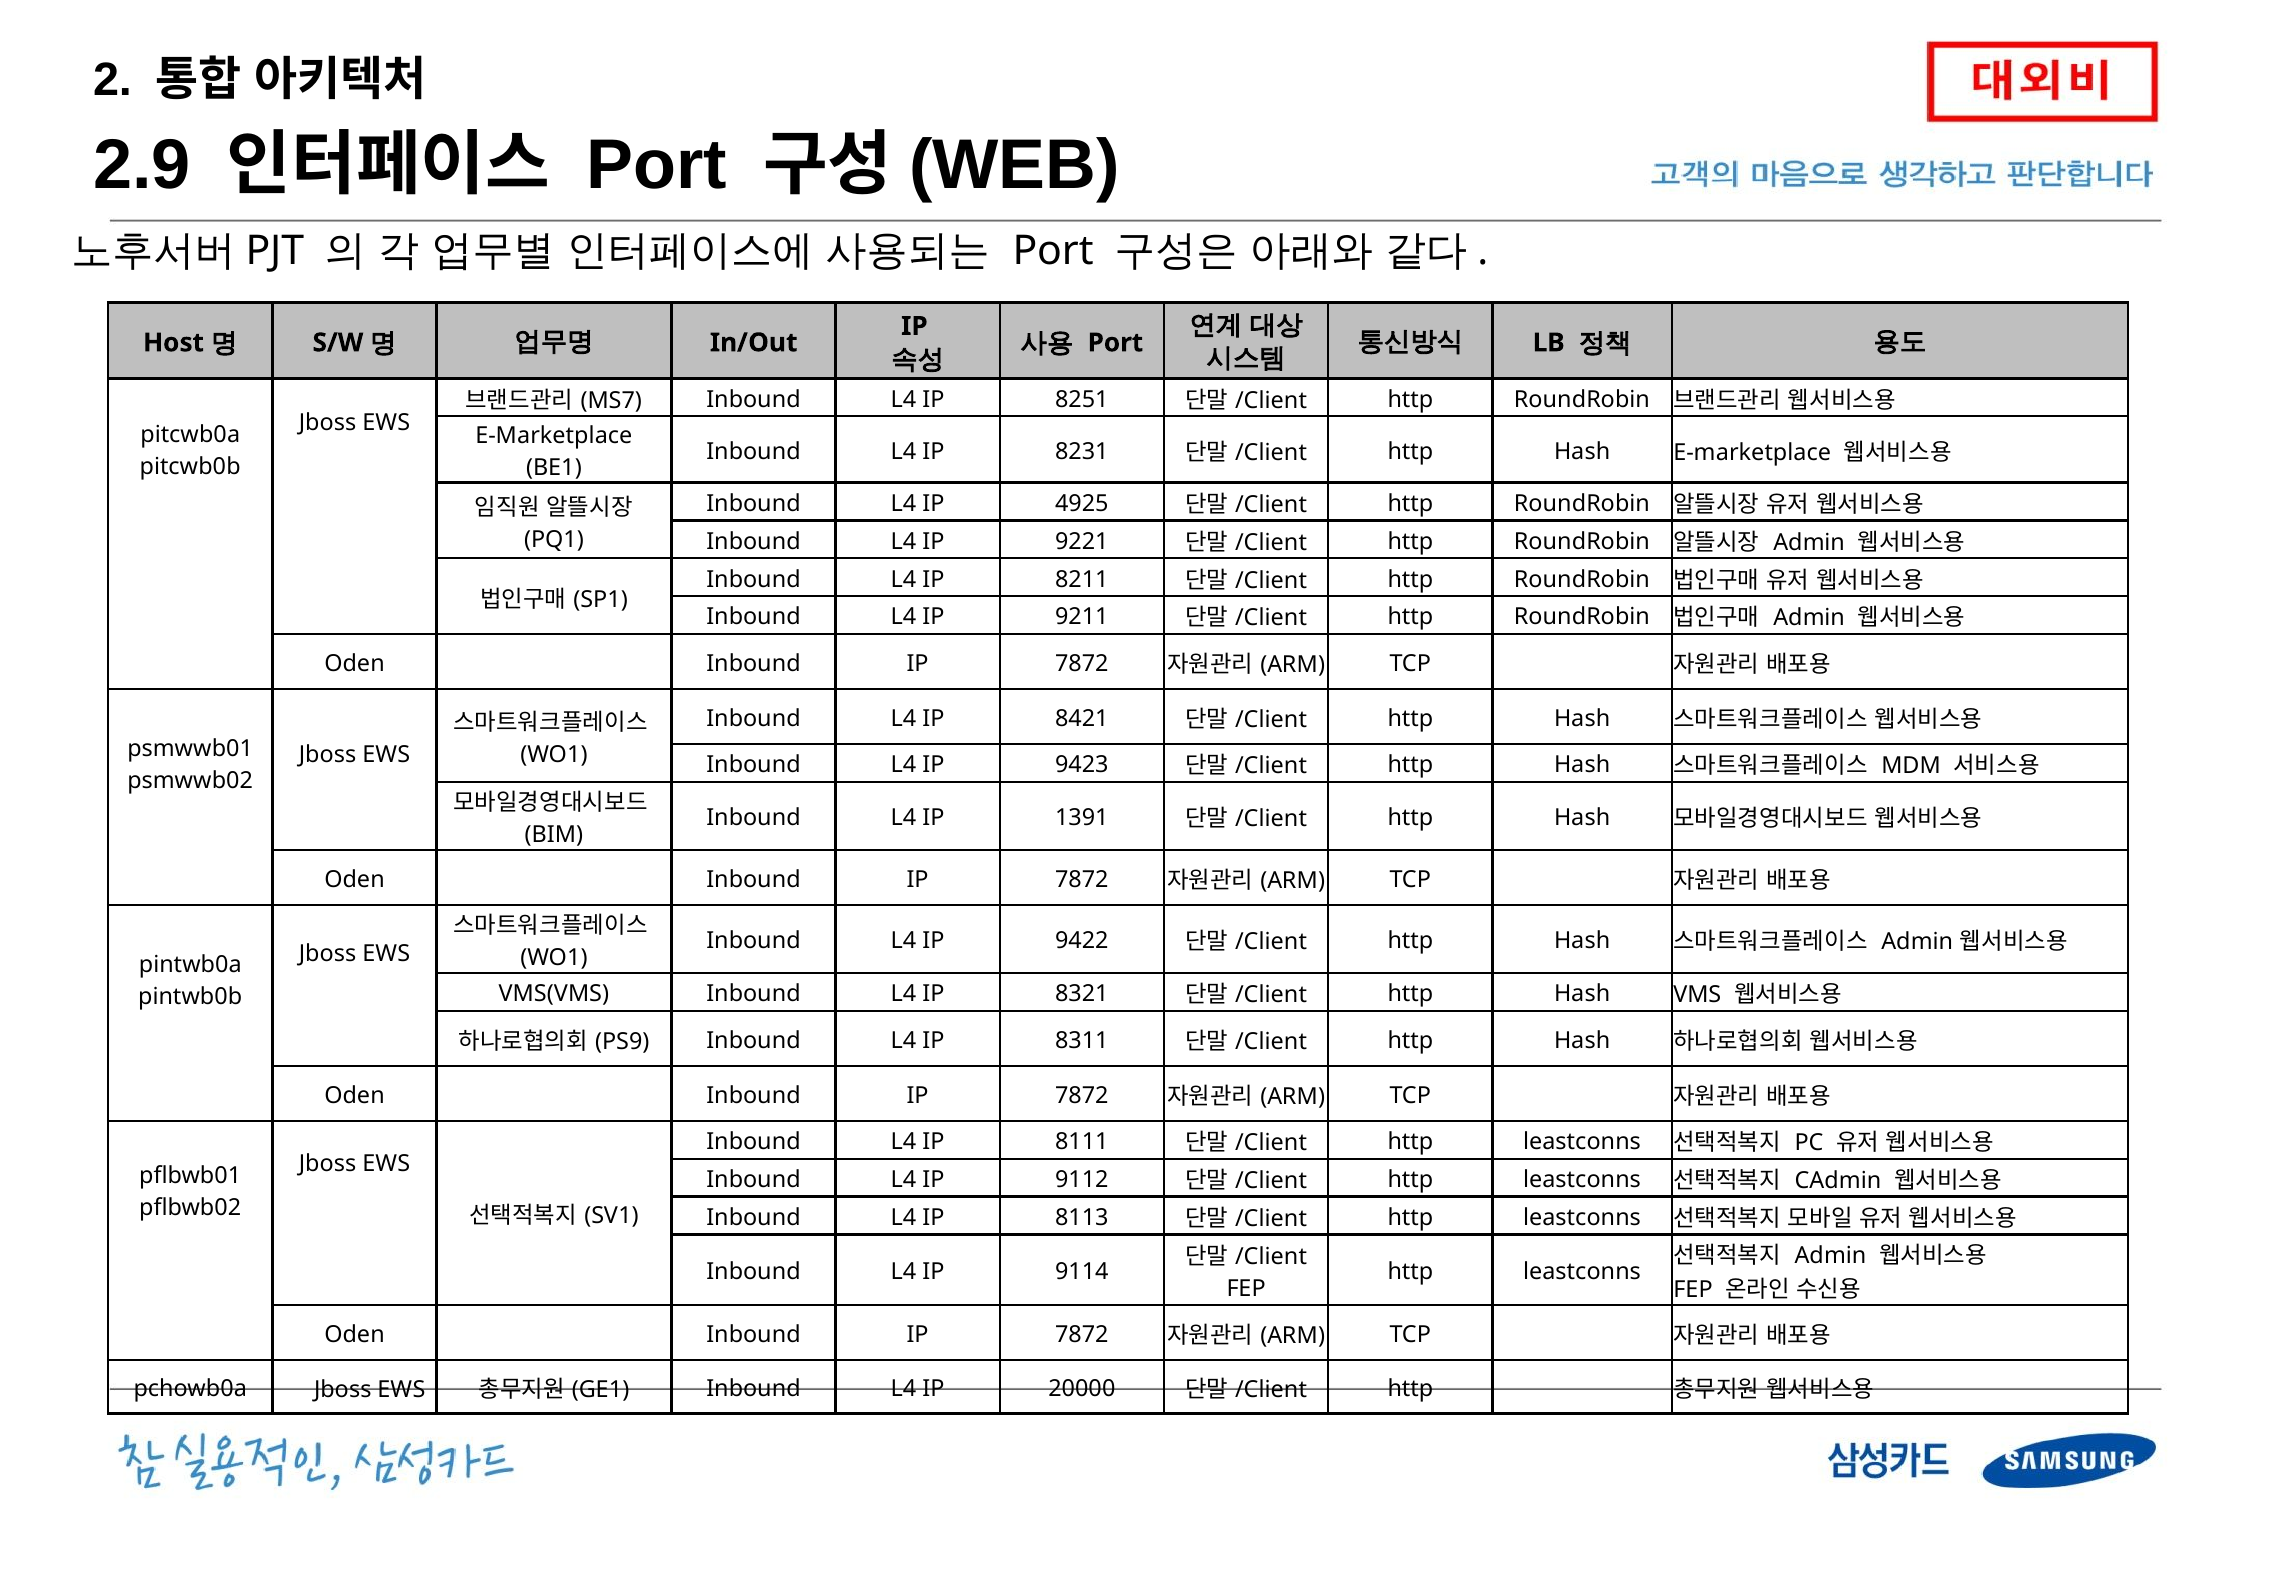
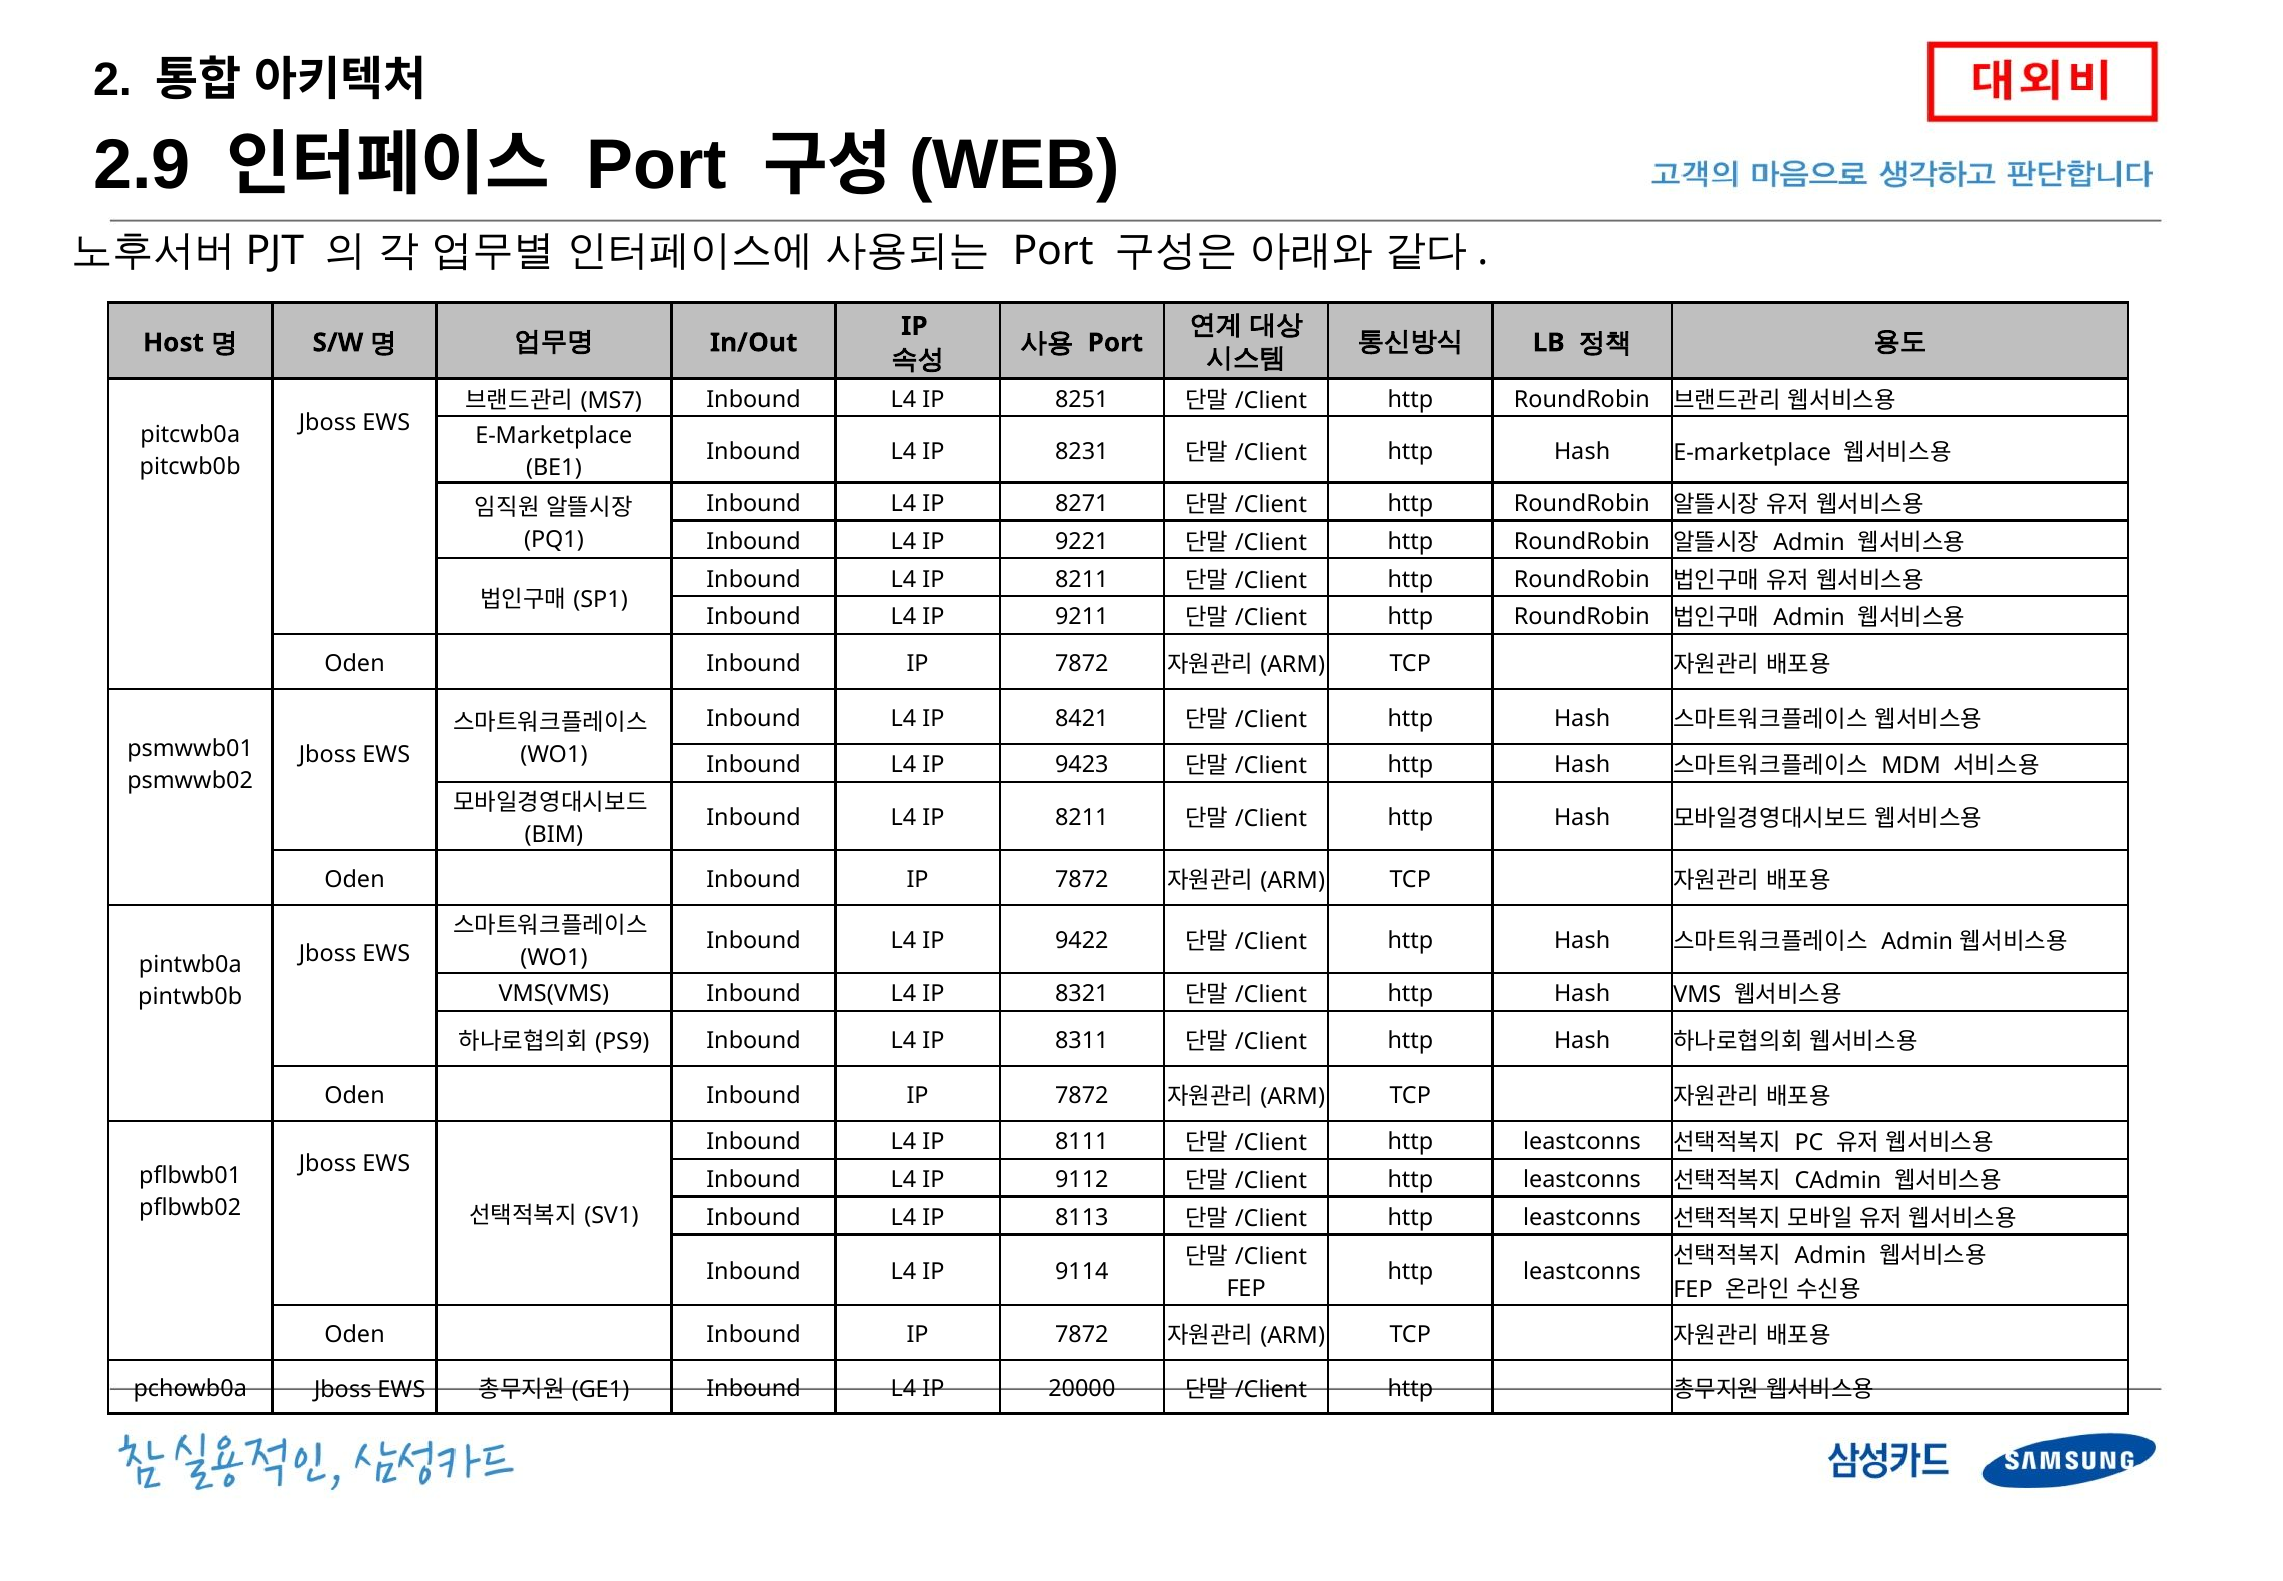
4925: 4925 -> 8271 (1082, 503)
1391: 1391 -> 8211 (1082, 818)
